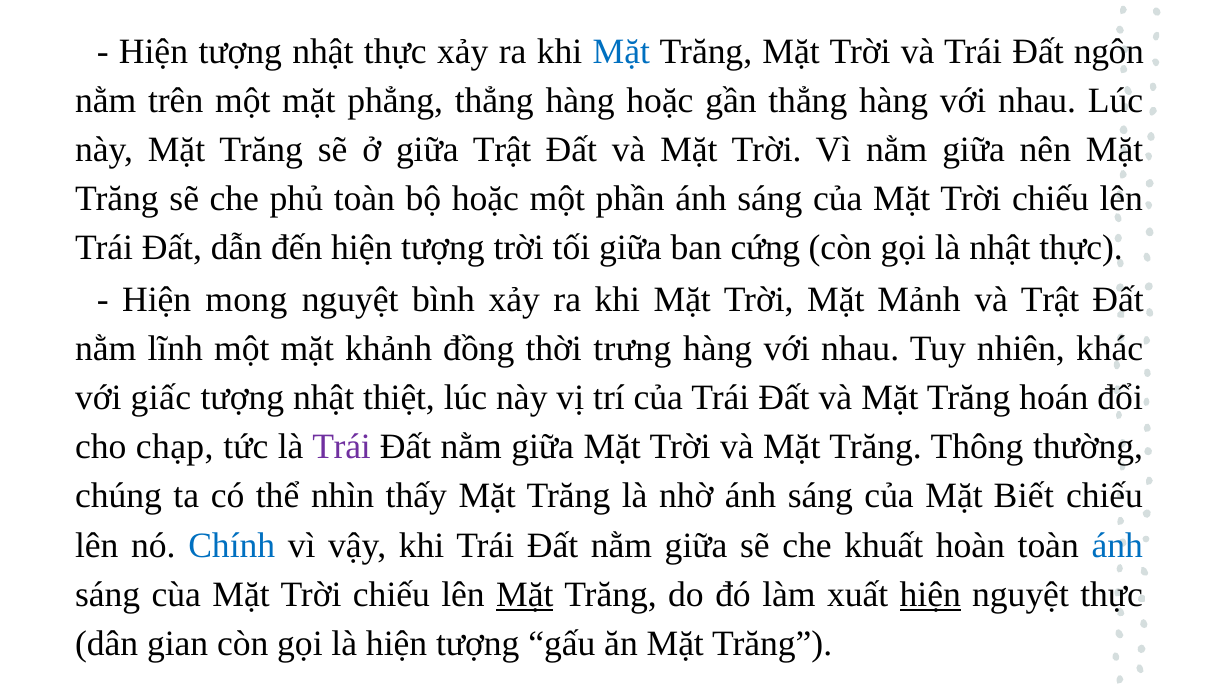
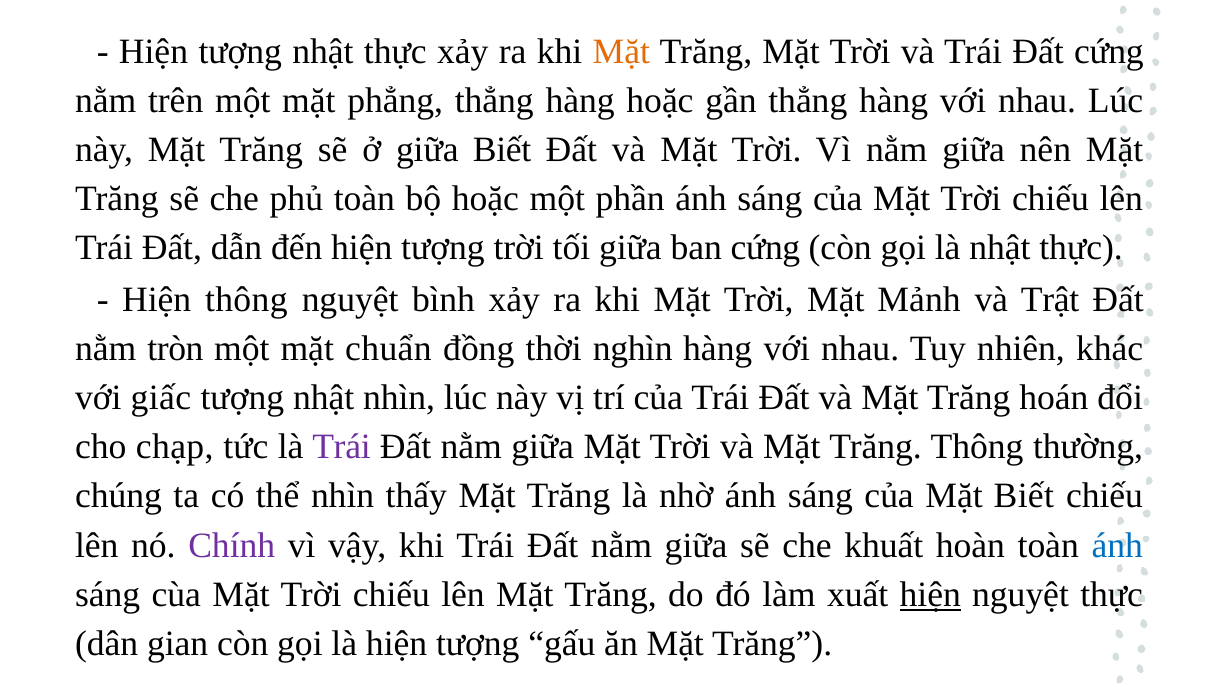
Mặt colour: blue -> orange (621, 51)
Đất ngôn: ngôn -> cứng (1109, 51)
giữa Trật: Trật -> Biết (502, 150)
Hiện mong: mong -> thông (246, 299)
lĩnh: lĩnh -> tròn (175, 349)
khảnh: khảnh -> chuẩn (388, 349)
trưng: trưng -> nghìn (633, 349)
nhật thiệt: thiệt -> nhìn (399, 398)
Chính colour: blue -> purple (232, 545)
Mặt underline: present -> none (525, 594)
